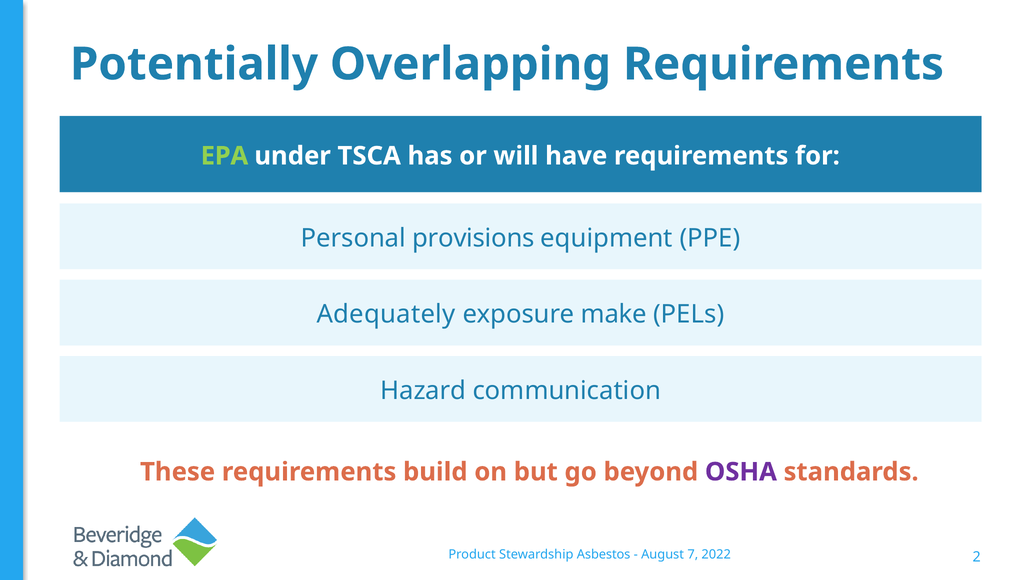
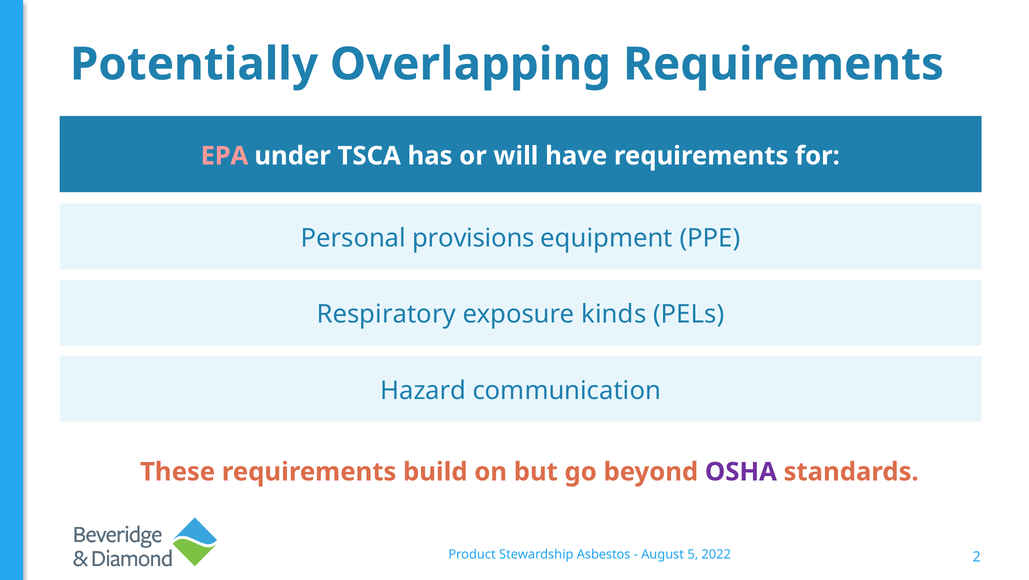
EPA colour: light green -> pink (224, 156)
Adequately: Adequately -> Respiratory (386, 314)
make: make -> kinds (614, 314)
7: 7 -> 5 (693, 554)
